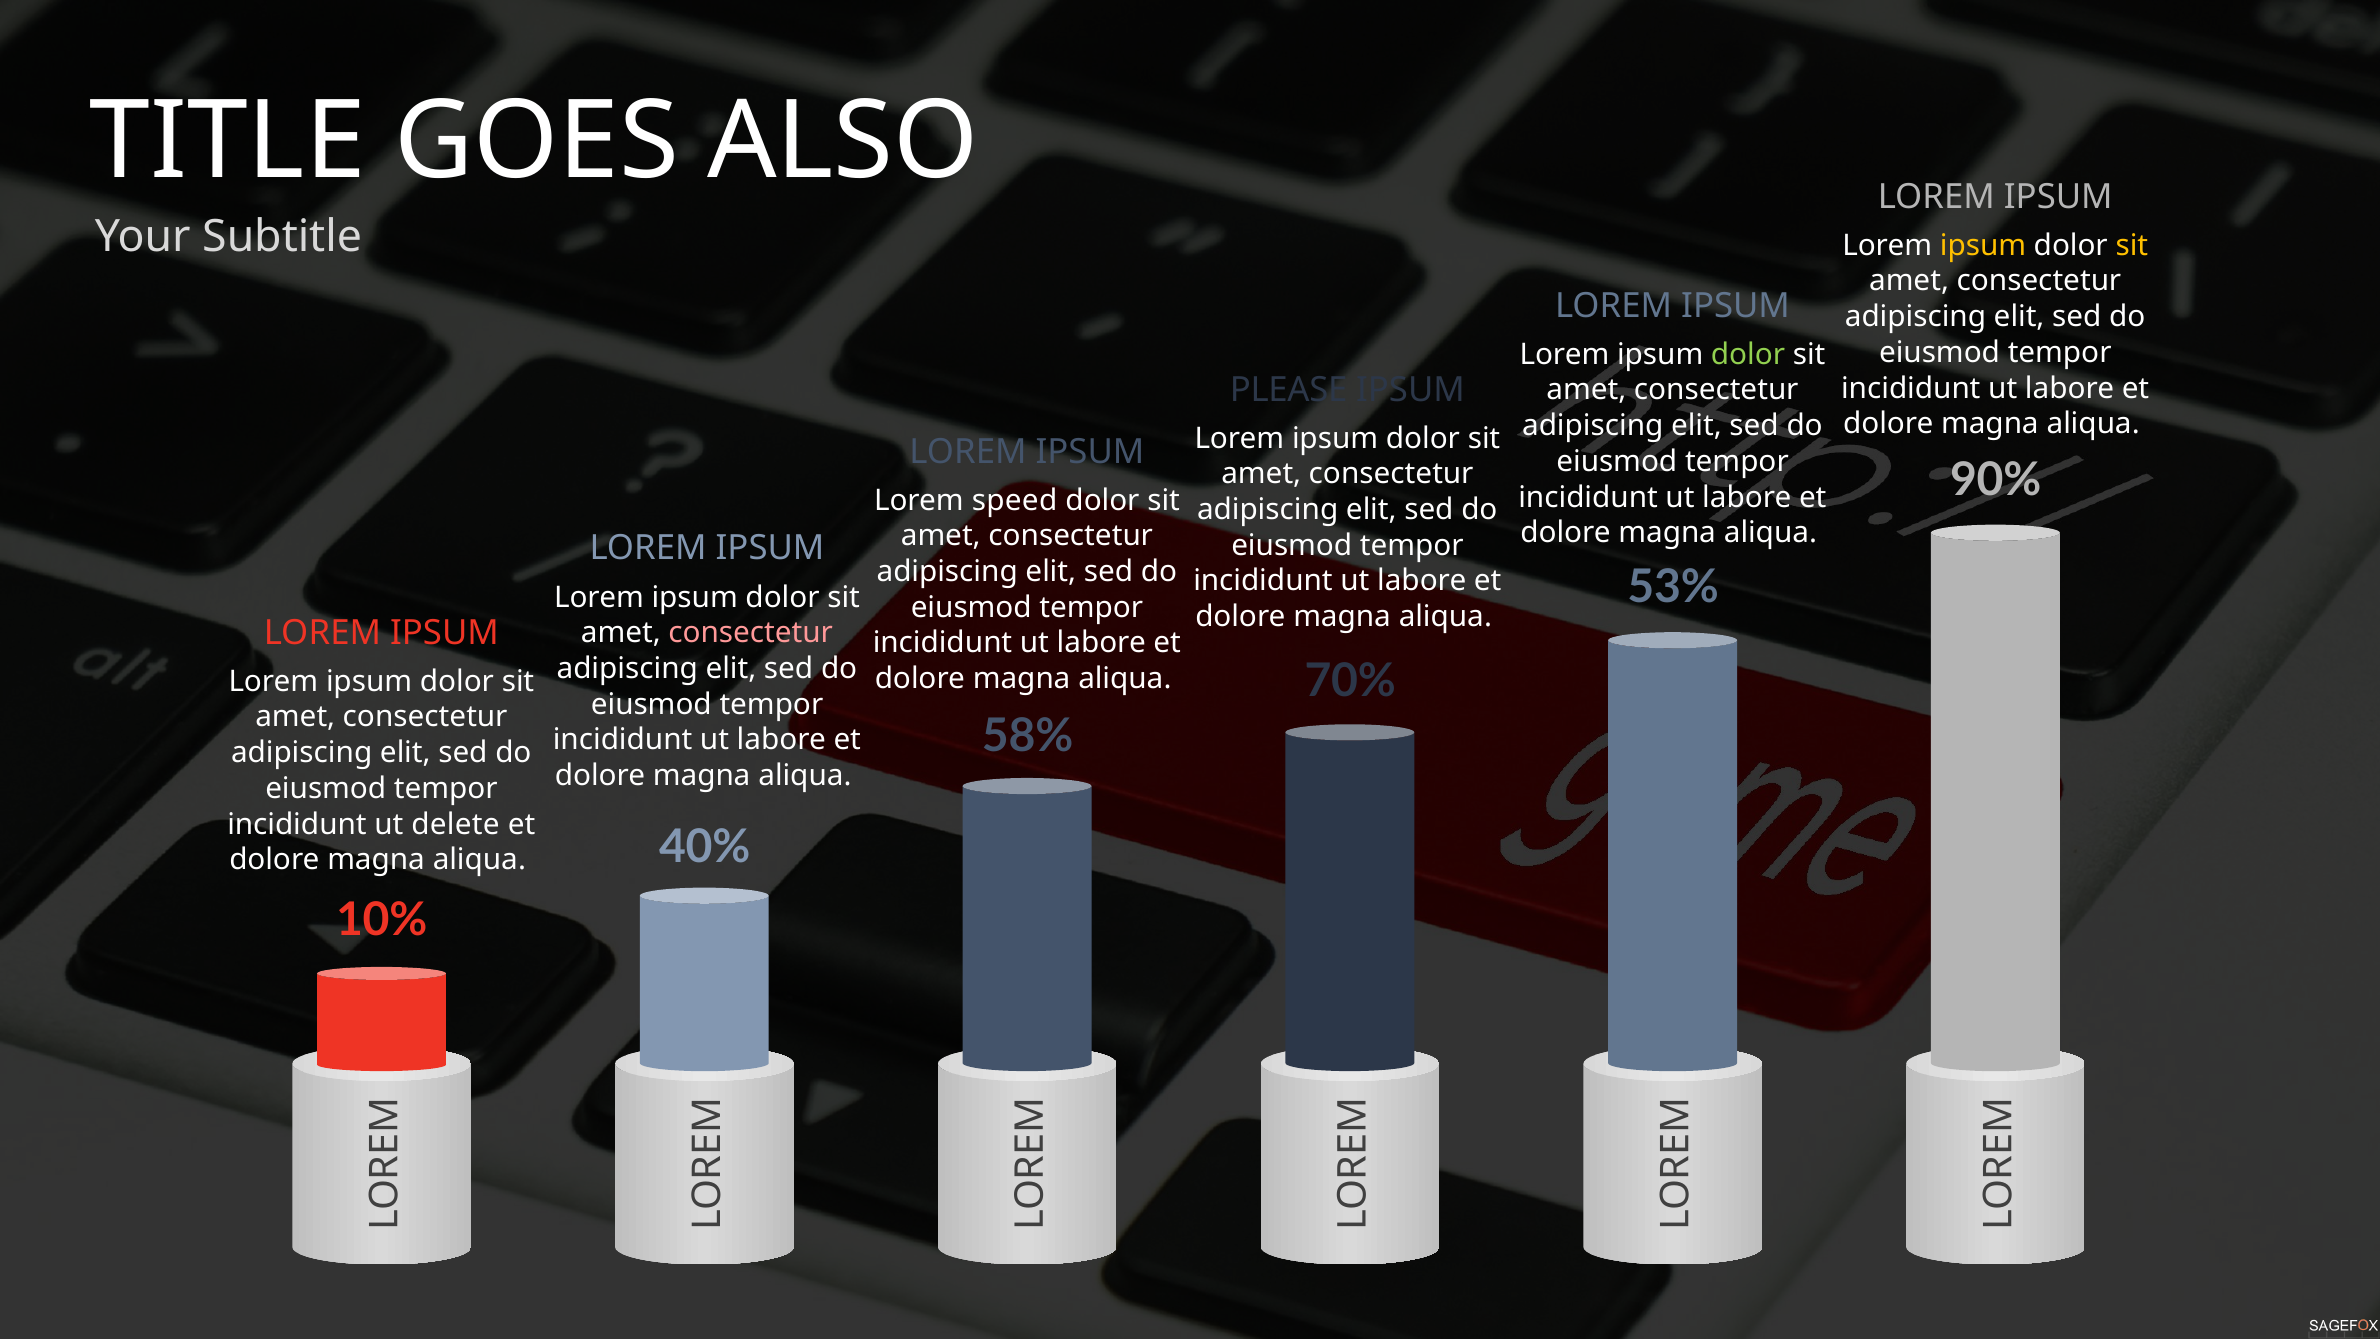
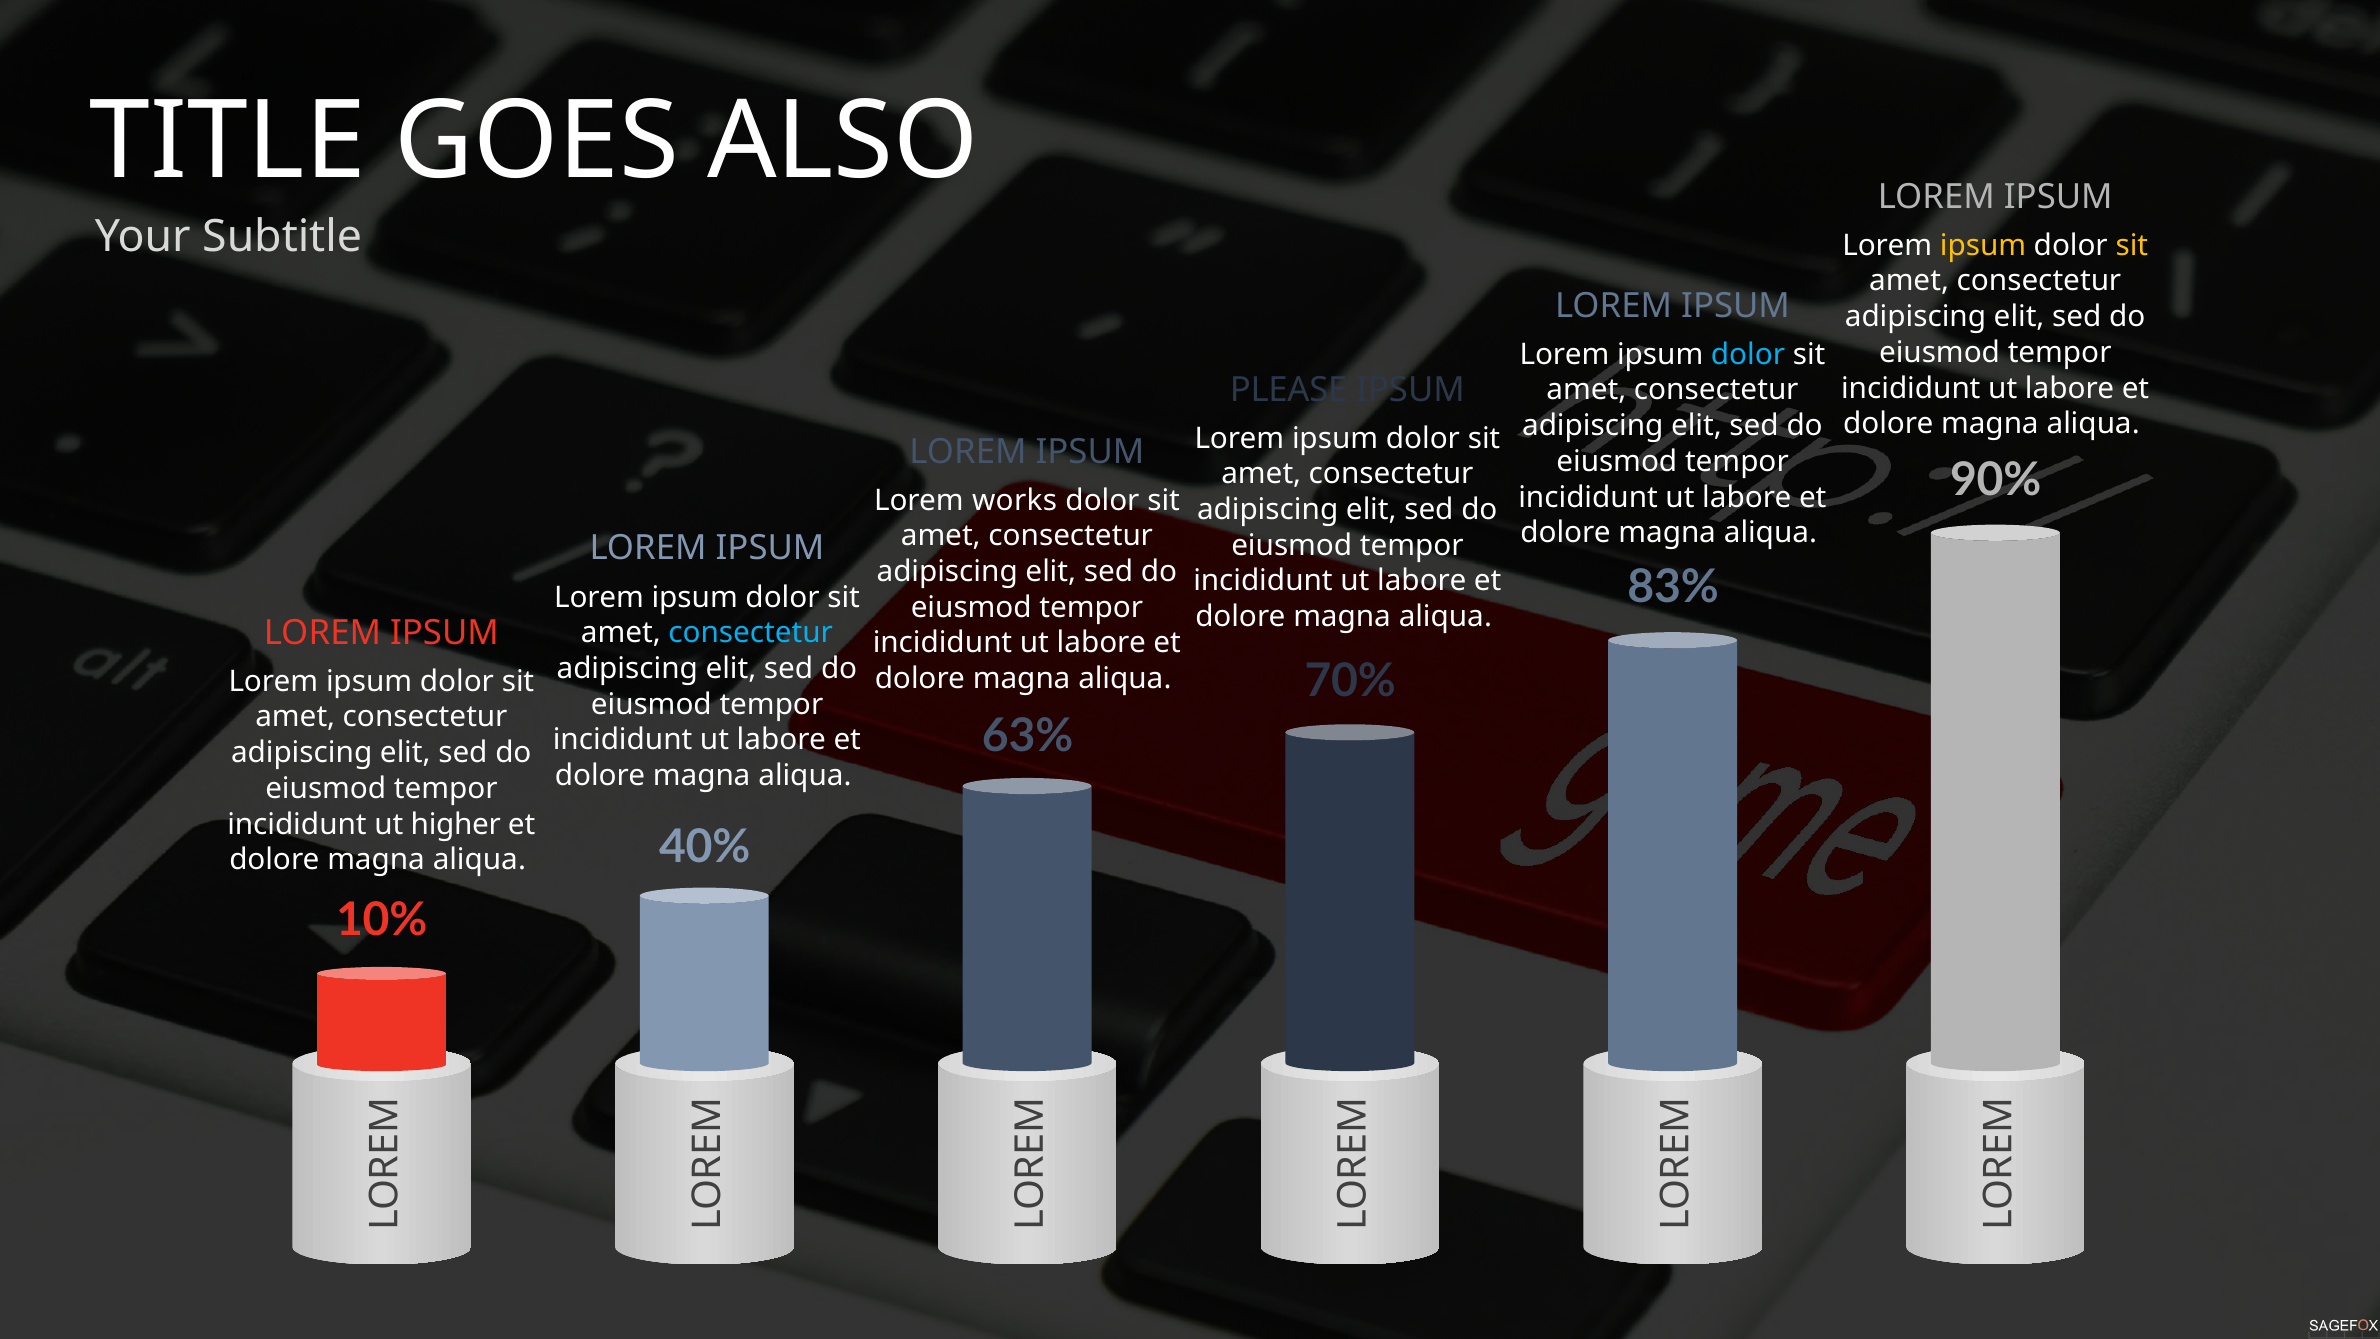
dolor colour: light green -> light blue (1748, 354)
speed: speed -> works (1015, 500)
53%: 53% -> 83% (1673, 587)
consectetur colour: pink -> light blue (751, 633)
58%: 58% -> 63% (1028, 736)
delete: delete -> higher (456, 824)
